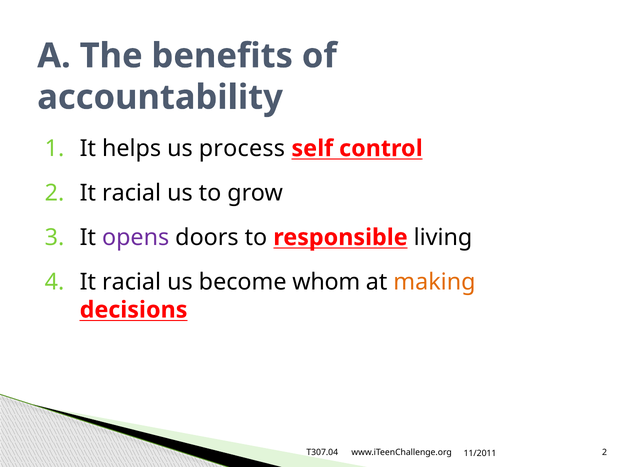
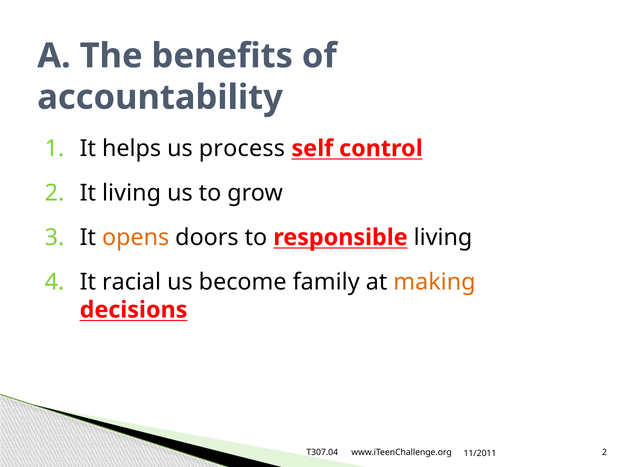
2 It racial: racial -> living (132, 193)
opens colour: purple -> orange (136, 237)
whom: whom -> family (326, 282)
